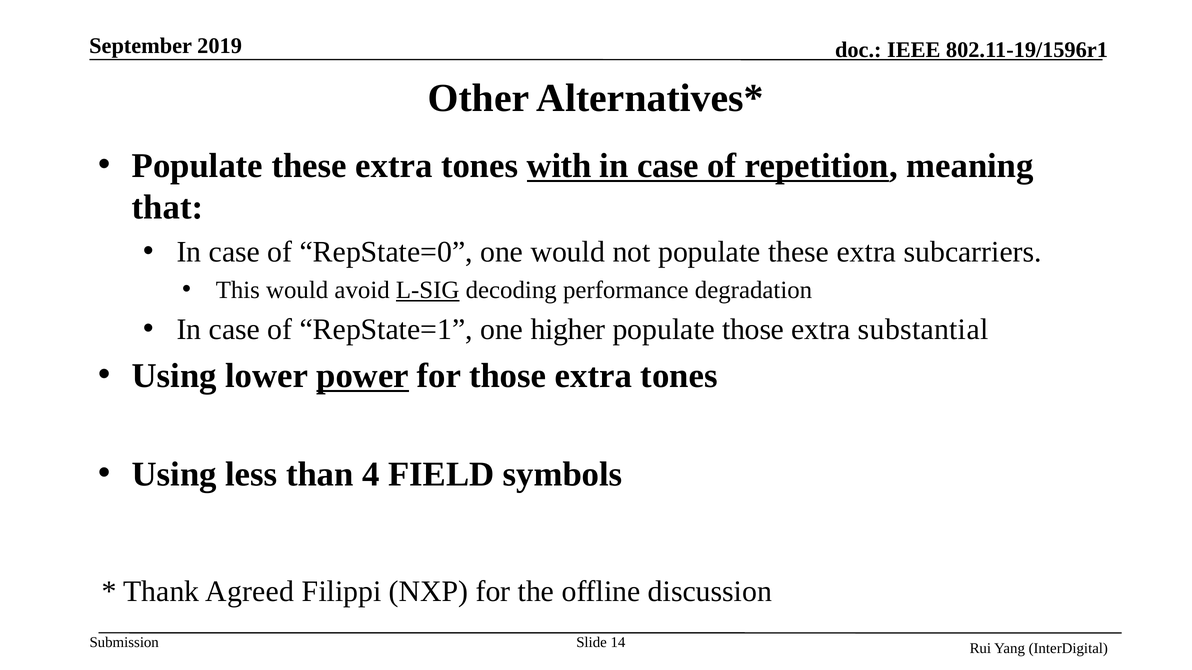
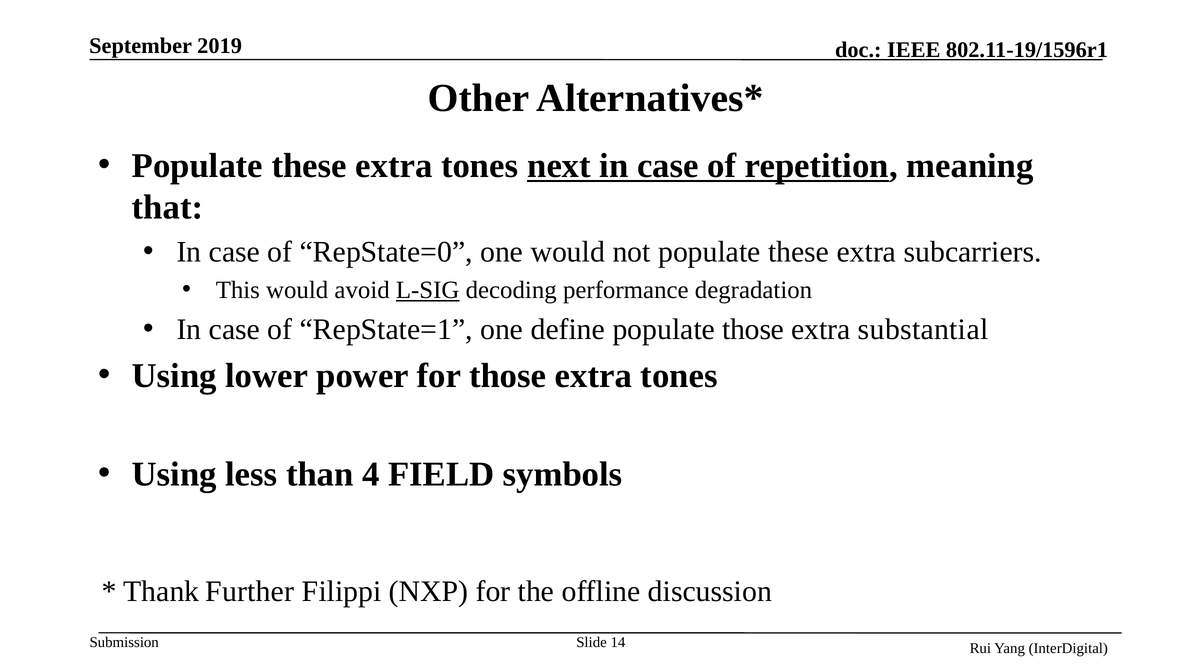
with: with -> next (559, 166)
higher: higher -> define (568, 330)
power underline: present -> none (363, 376)
Agreed: Agreed -> Further (250, 592)
